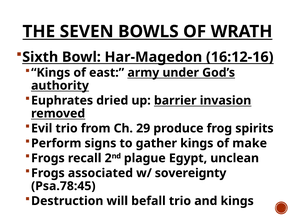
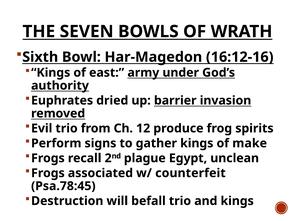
29: 29 -> 12 (143, 128)
sovereignty: sovereignty -> counterfeit (190, 173)
